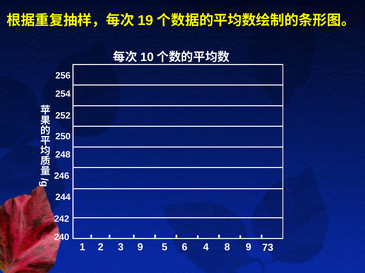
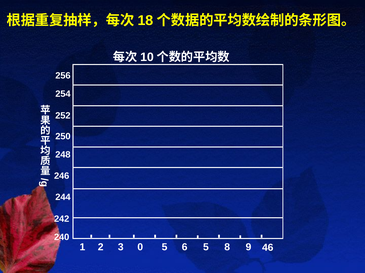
19: 19 -> 18 (145, 20)
3 9: 9 -> 0 (140, 248)
6 4: 4 -> 5 (206, 248)
73: 73 -> 46 (268, 248)
